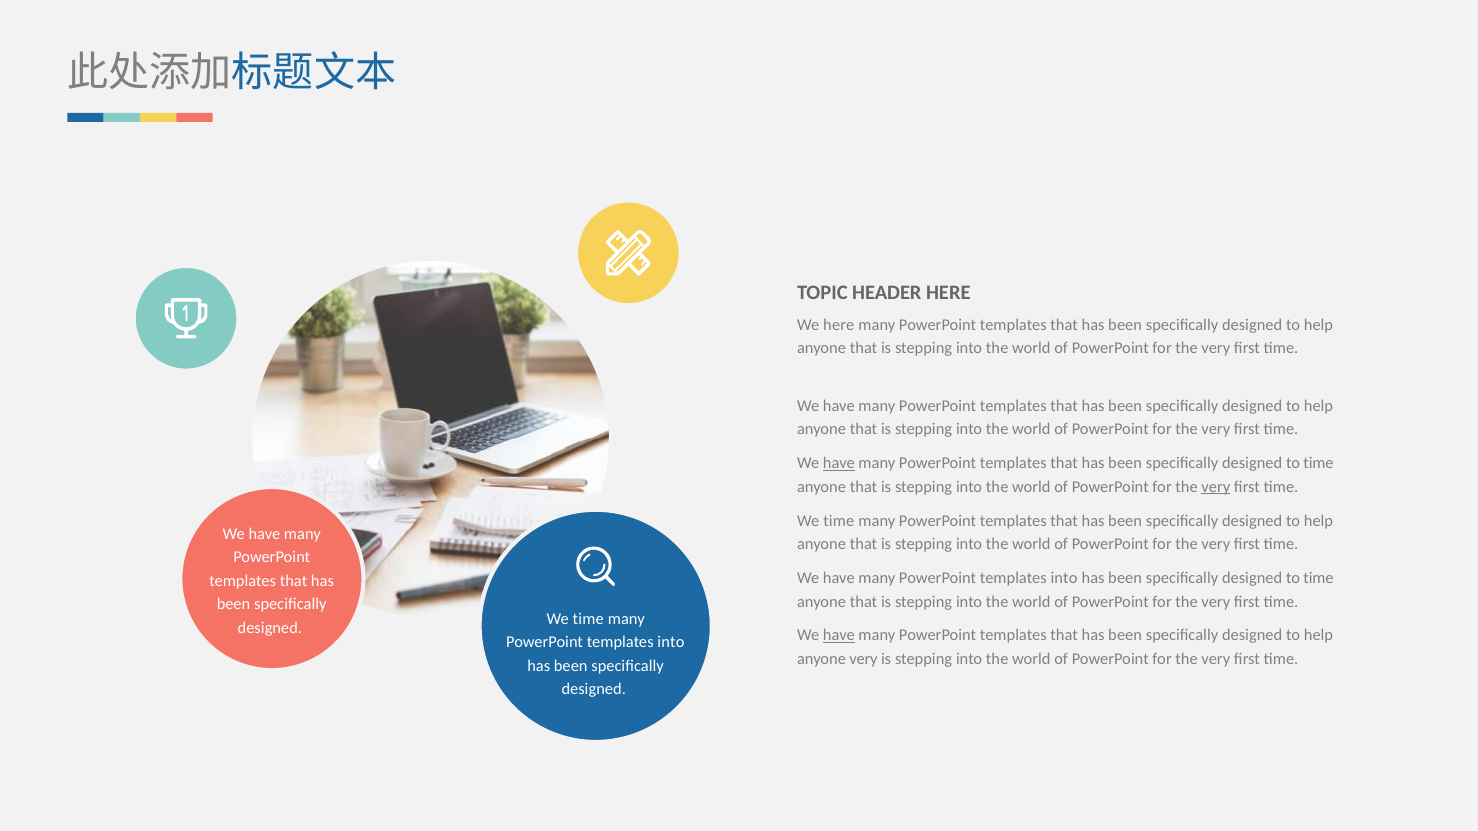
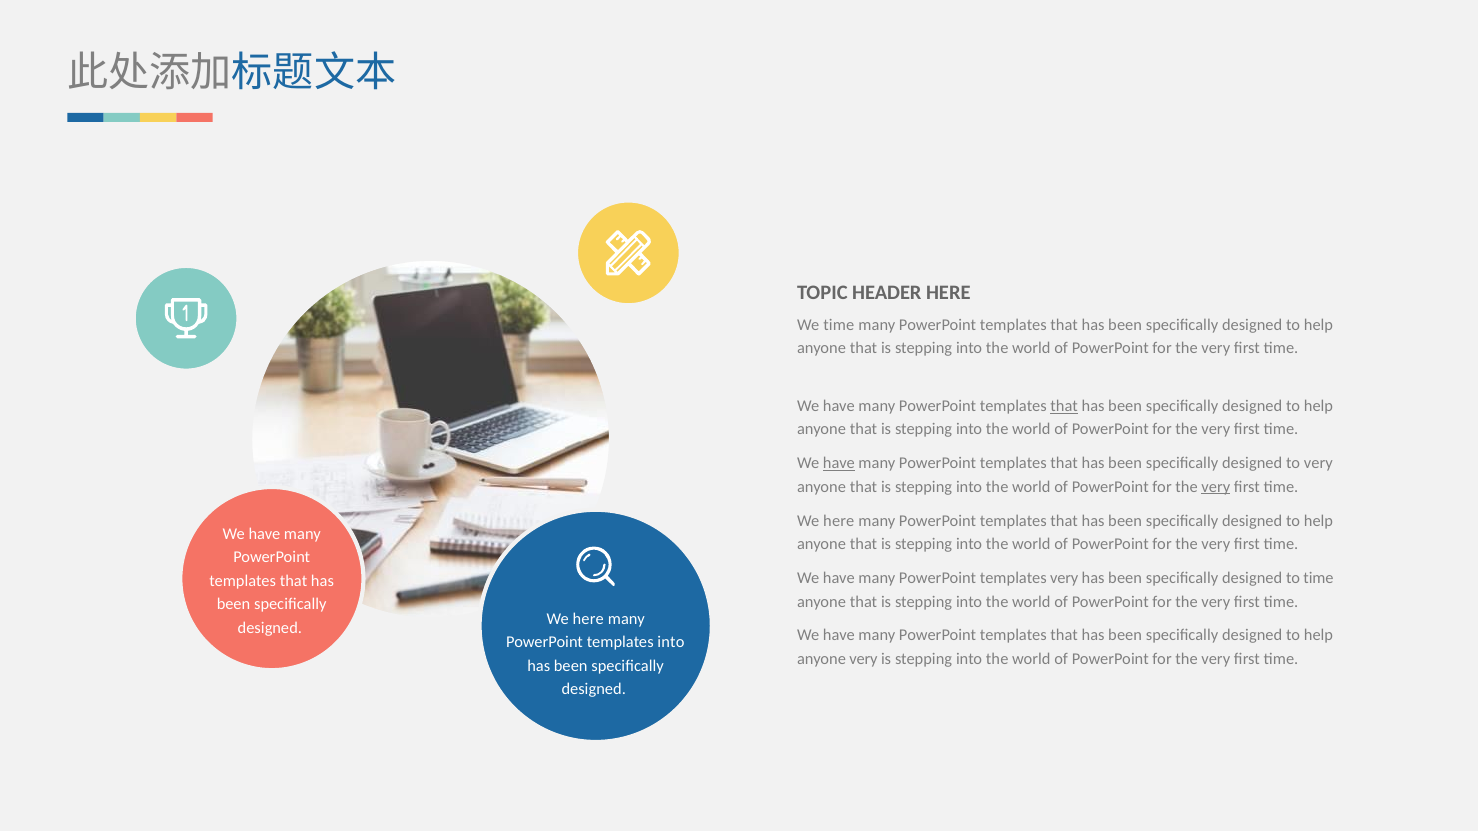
We here: here -> time (839, 325)
that underline: none -> present (1064, 406)
time: time -> very (1318, 464)
time: time -> here (839, 521)
into: into -> very (1064, 578)
time: time -> here (588, 619)
have underline: present -> none (839, 636)
